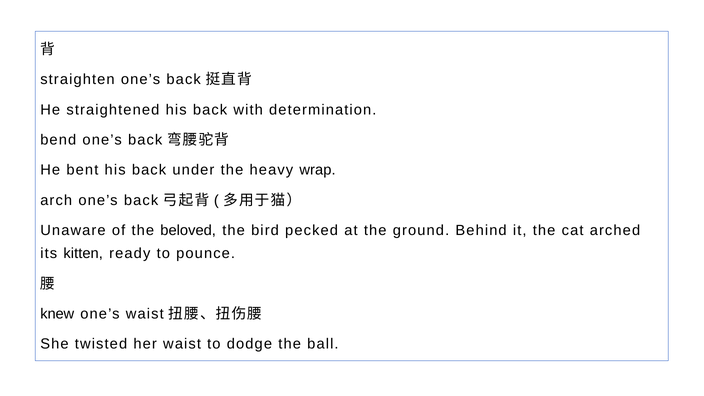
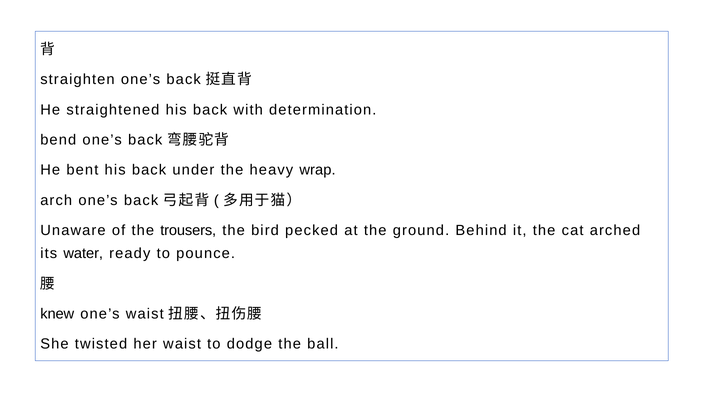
beloved: beloved -> trousers (188, 231)
kitten: kitten -> water (83, 253)
